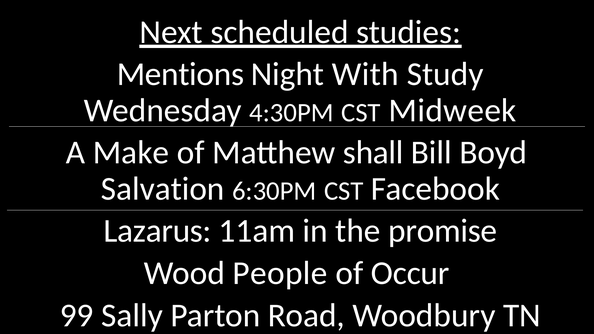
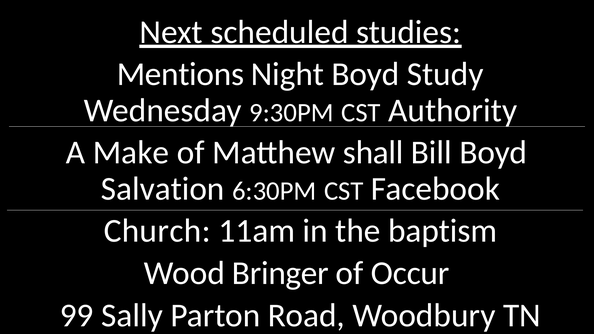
Night With: With -> Boyd (366, 74)
4:30PM: 4:30PM -> 9:30PM (291, 113)
Midweek: Midweek -> Authority (453, 110)
Lazarus: Lazarus -> Church (157, 231)
promise: promise -> baptism (443, 231)
People: People -> Bringer (280, 273)
